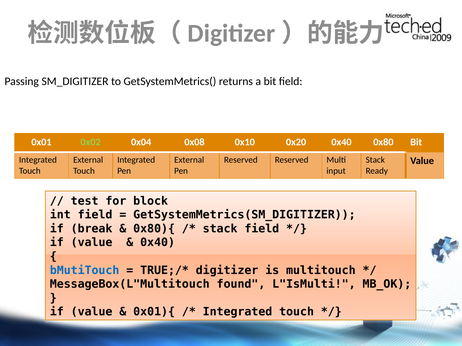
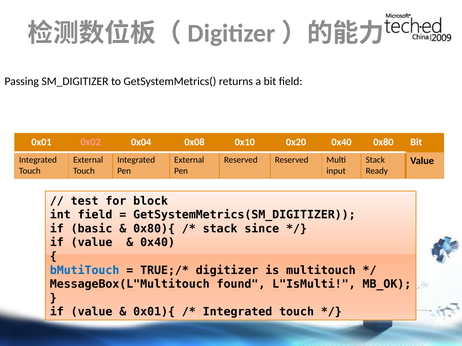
0x02 colour: light green -> pink (91, 142)
break: break -> basic (92, 229)
stack field: field -> since (262, 229)
